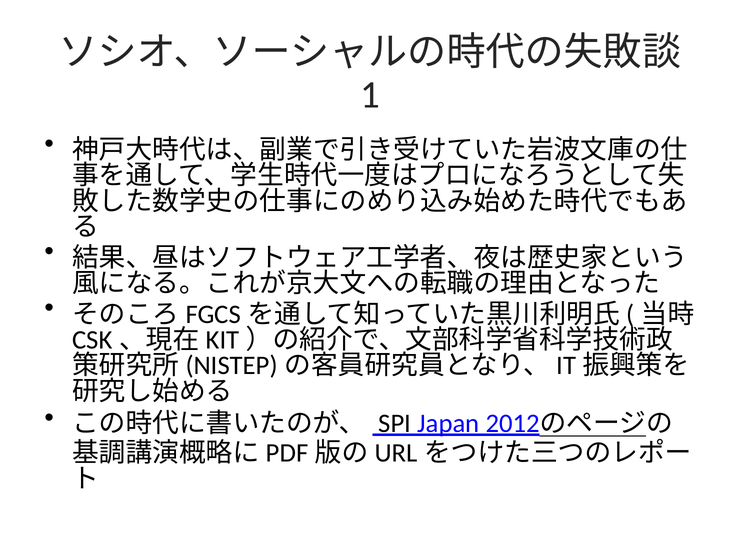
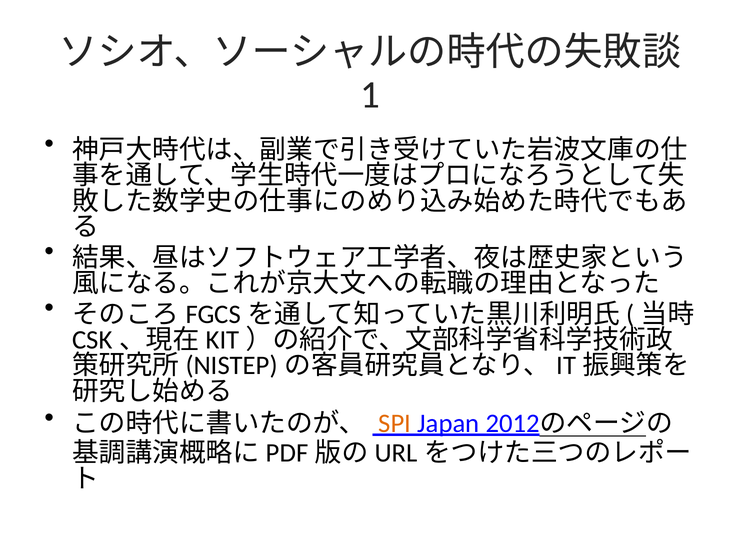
SPI colour: black -> orange (395, 423)
